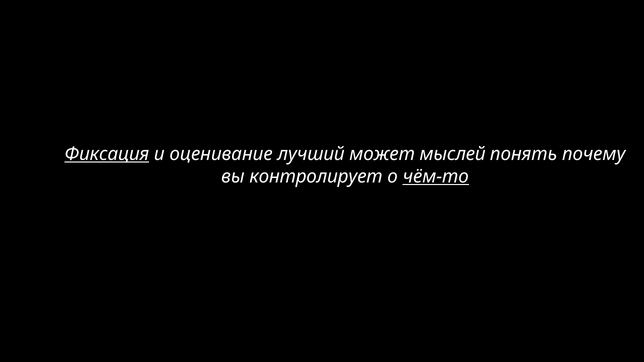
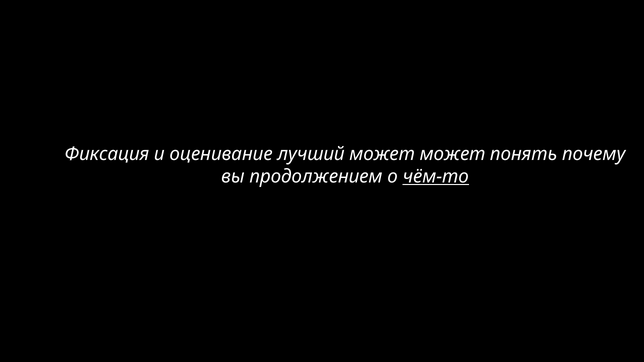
Фиксация underline: present -> none (107, 154)
может мыслей: мыслей -> может (453, 154)
контролирует: контролирует -> продолжением (316, 177)
